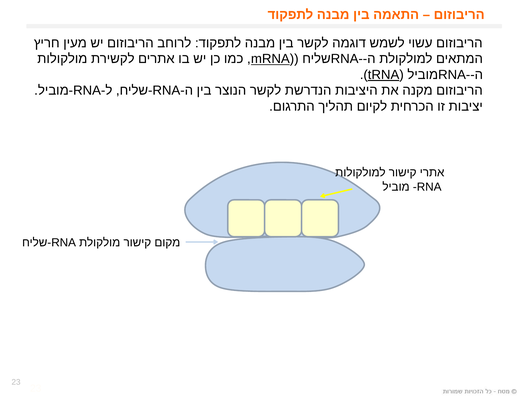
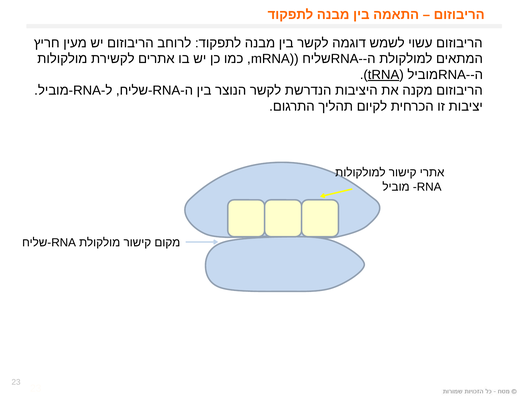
mRNA underline: present -> none (270, 59)
